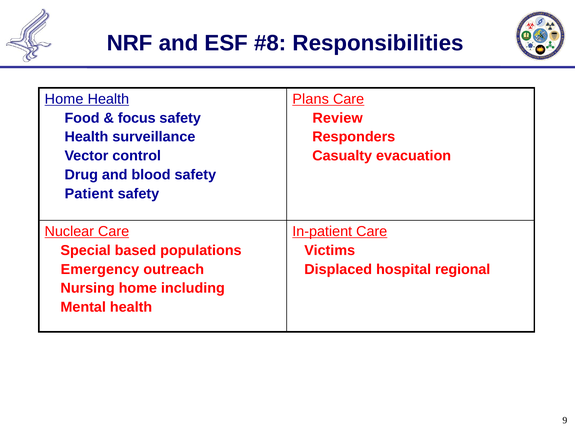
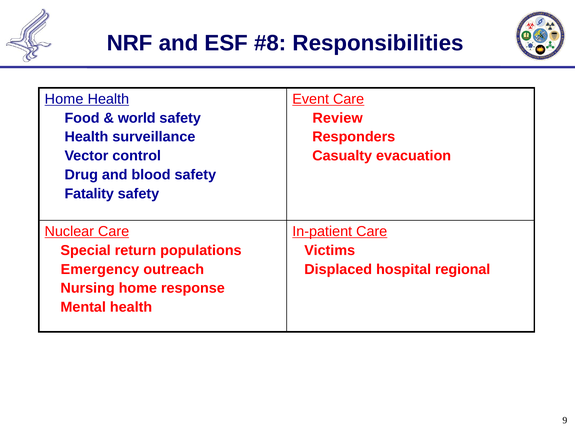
Plans: Plans -> Event (311, 99)
focus: focus -> world (137, 118)
Patient: Patient -> Fatality (89, 194)
based: based -> return (135, 250)
including: including -> response (193, 288)
